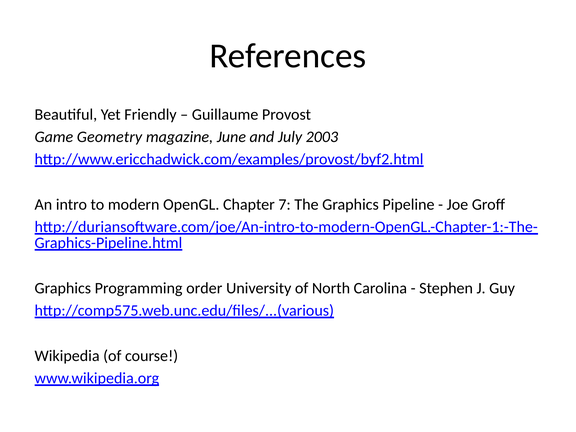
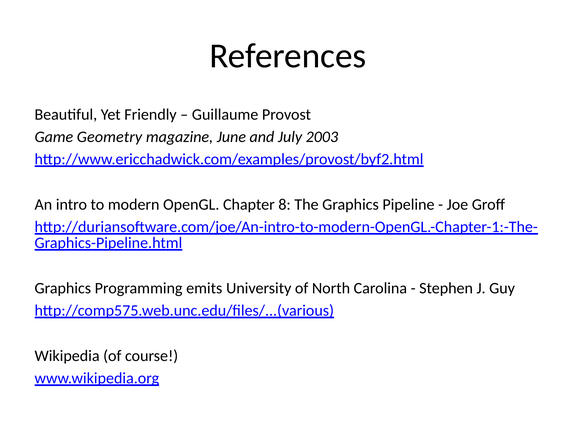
7: 7 -> 8 (285, 205)
order: order -> emits (204, 288)
